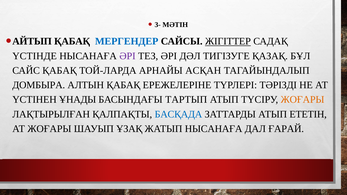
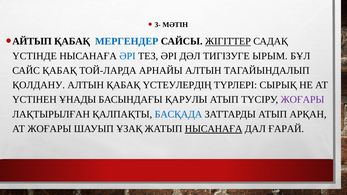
ӘРІ colour: purple -> blue (127, 56)
ҚАЗАҚ: ҚАЗАҚ -> ЫРЫМ (270, 56)
АРНАЙЫ АСҚАН: АСҚАН -> АЛТЫН (203, 71)
ДОМБЫРА: ДОМБЫРА -> ҚОЛДАНУ (39, 85)
ЕРЕЖЕЛЕРІНЕ: ЕРЕЖЕЛЕРІНЕ -> ҮСТЕУЛЕРДІҢ (177, 85)
ТӘРІЗДІ: ТӘРІЗДІ -> СЫРЫҚ (278, 85)
ТАРТЫП: ТАРТЫП -> ҚАРУЛЫ (186, 100)
ЖОҒАРЫ colour: orange -> purple (303, 100)
ЕТЕТІН: ЕТЕТІН -> АРҚАН (308, 114)
НЫСАНАҒА underline: none -> present (214, 129)
